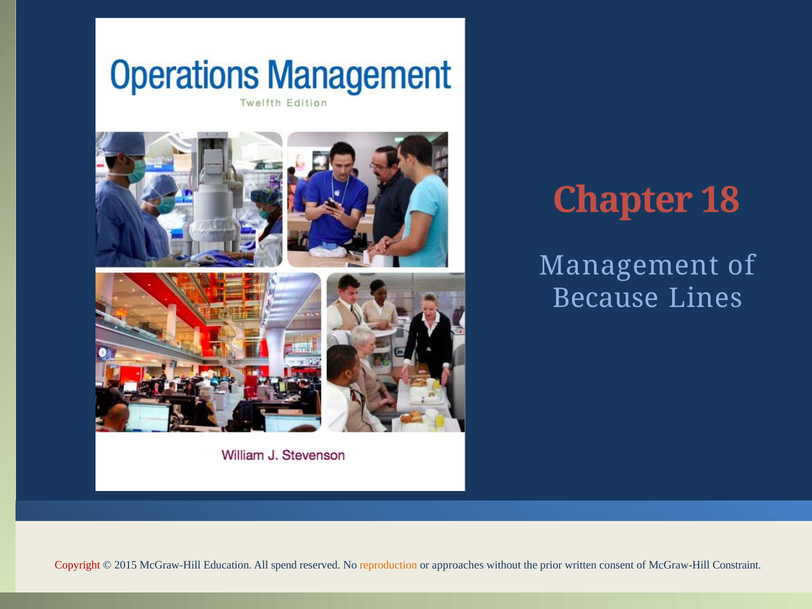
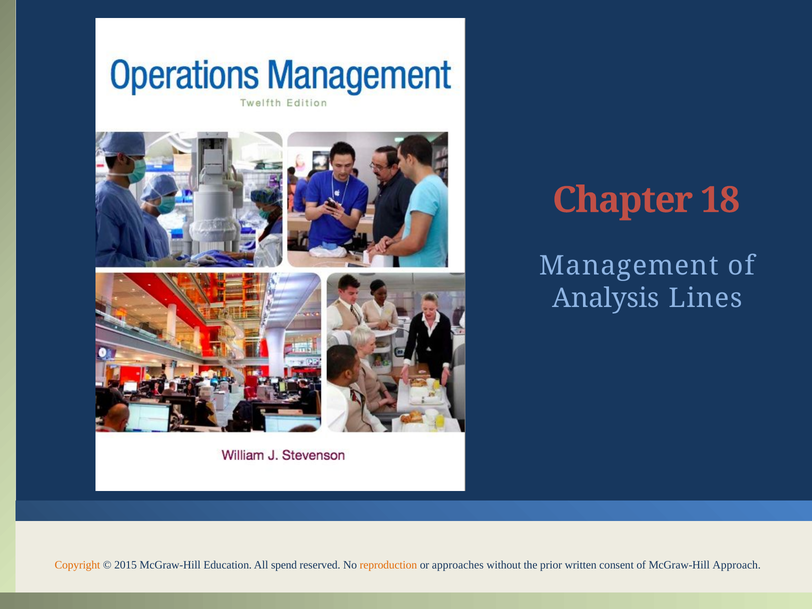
Because: Because -> Analysis (606, 298)
Copyright colour: red -> orange (77, 565)
Constraint: Constraint -> Approach (737, 565)
